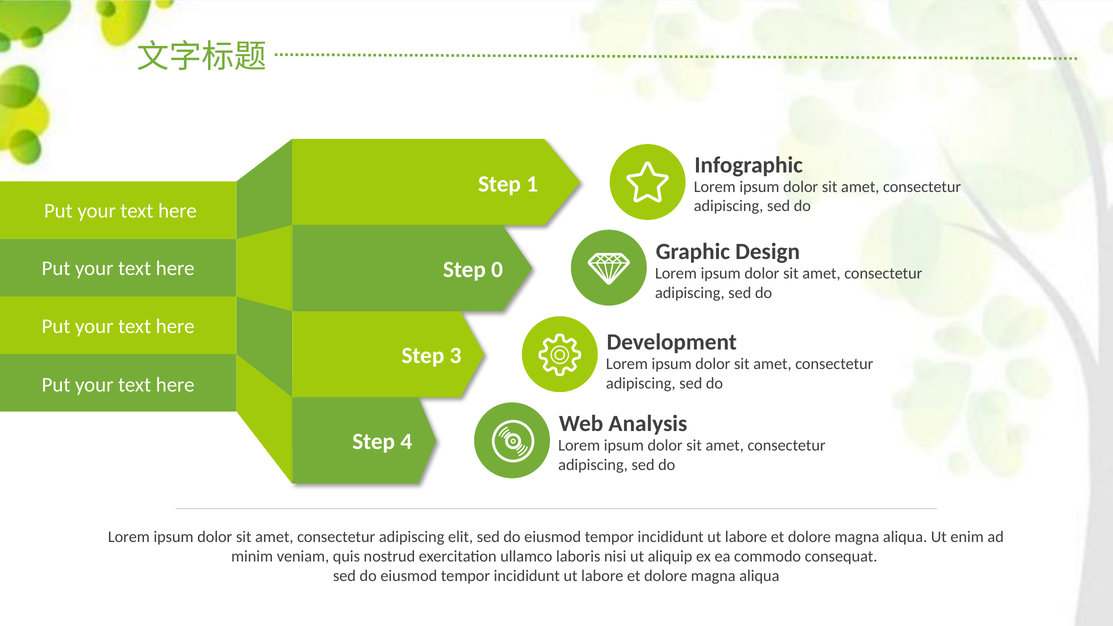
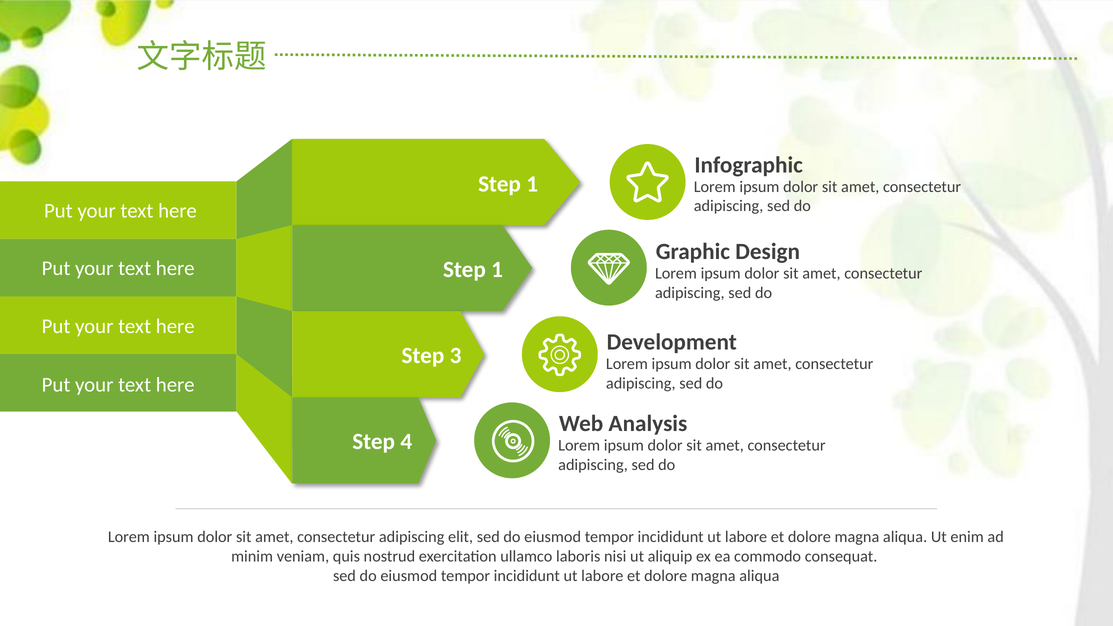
0: 0 -> 1 (497, 269)
